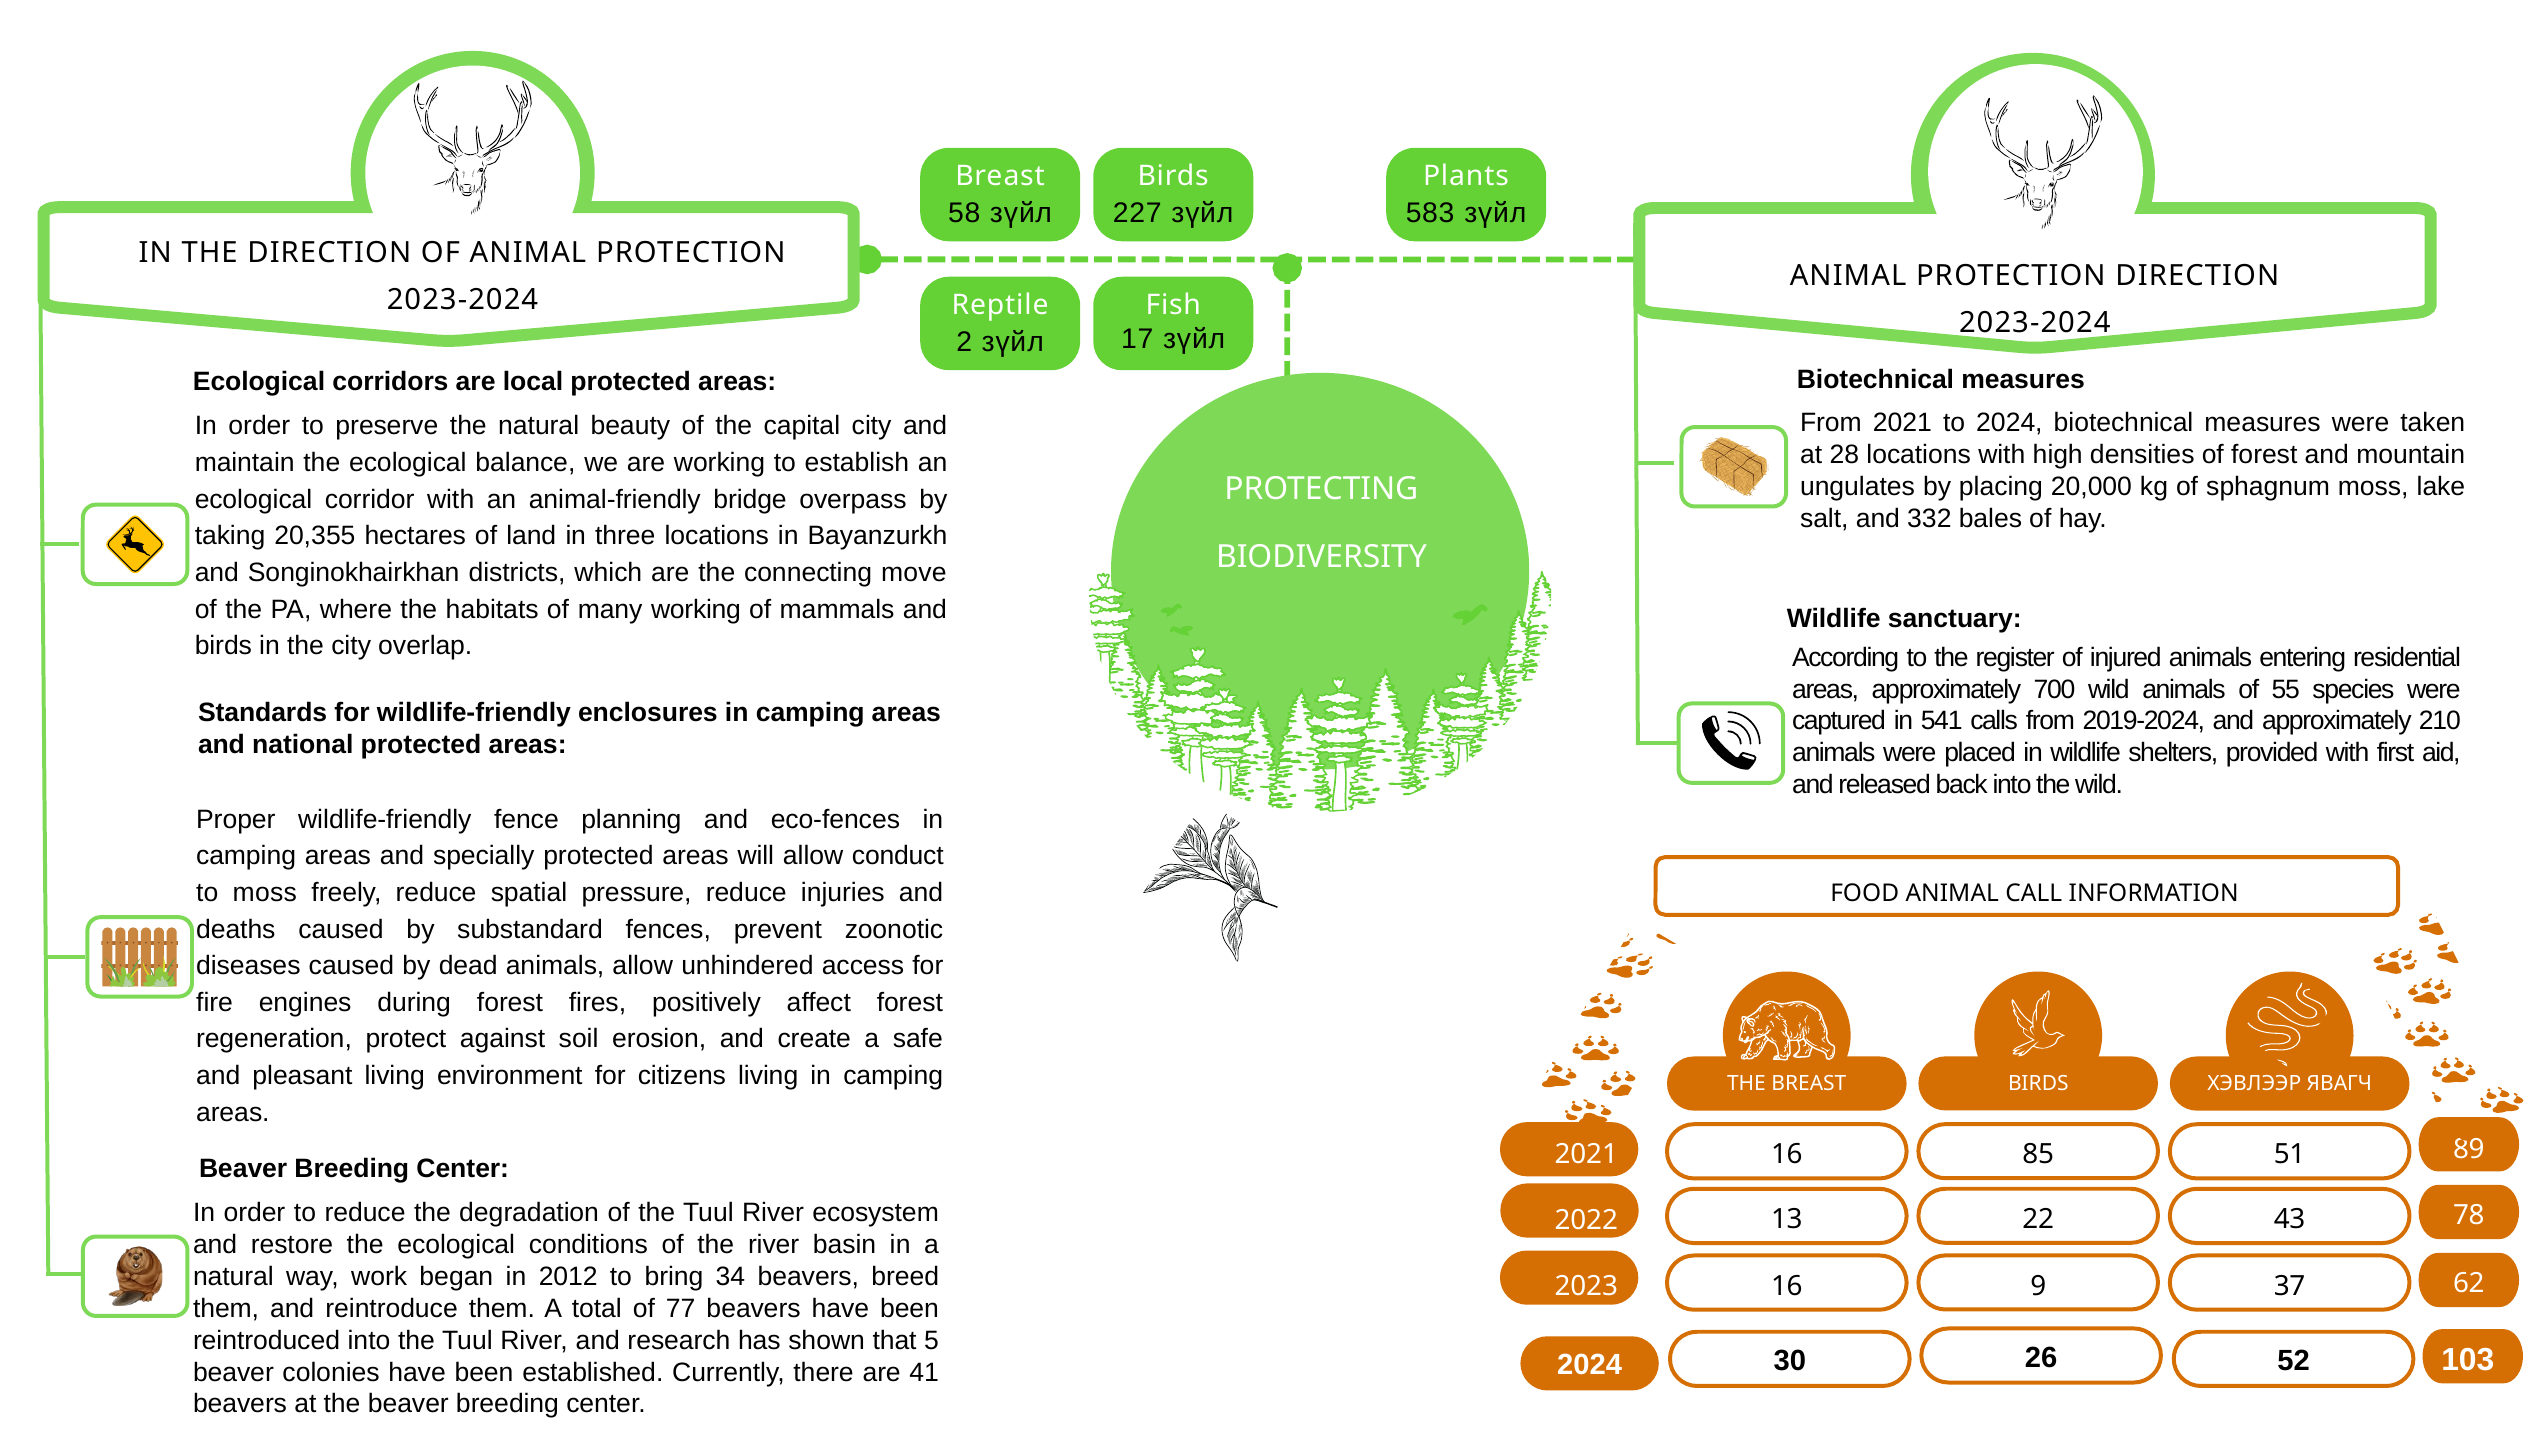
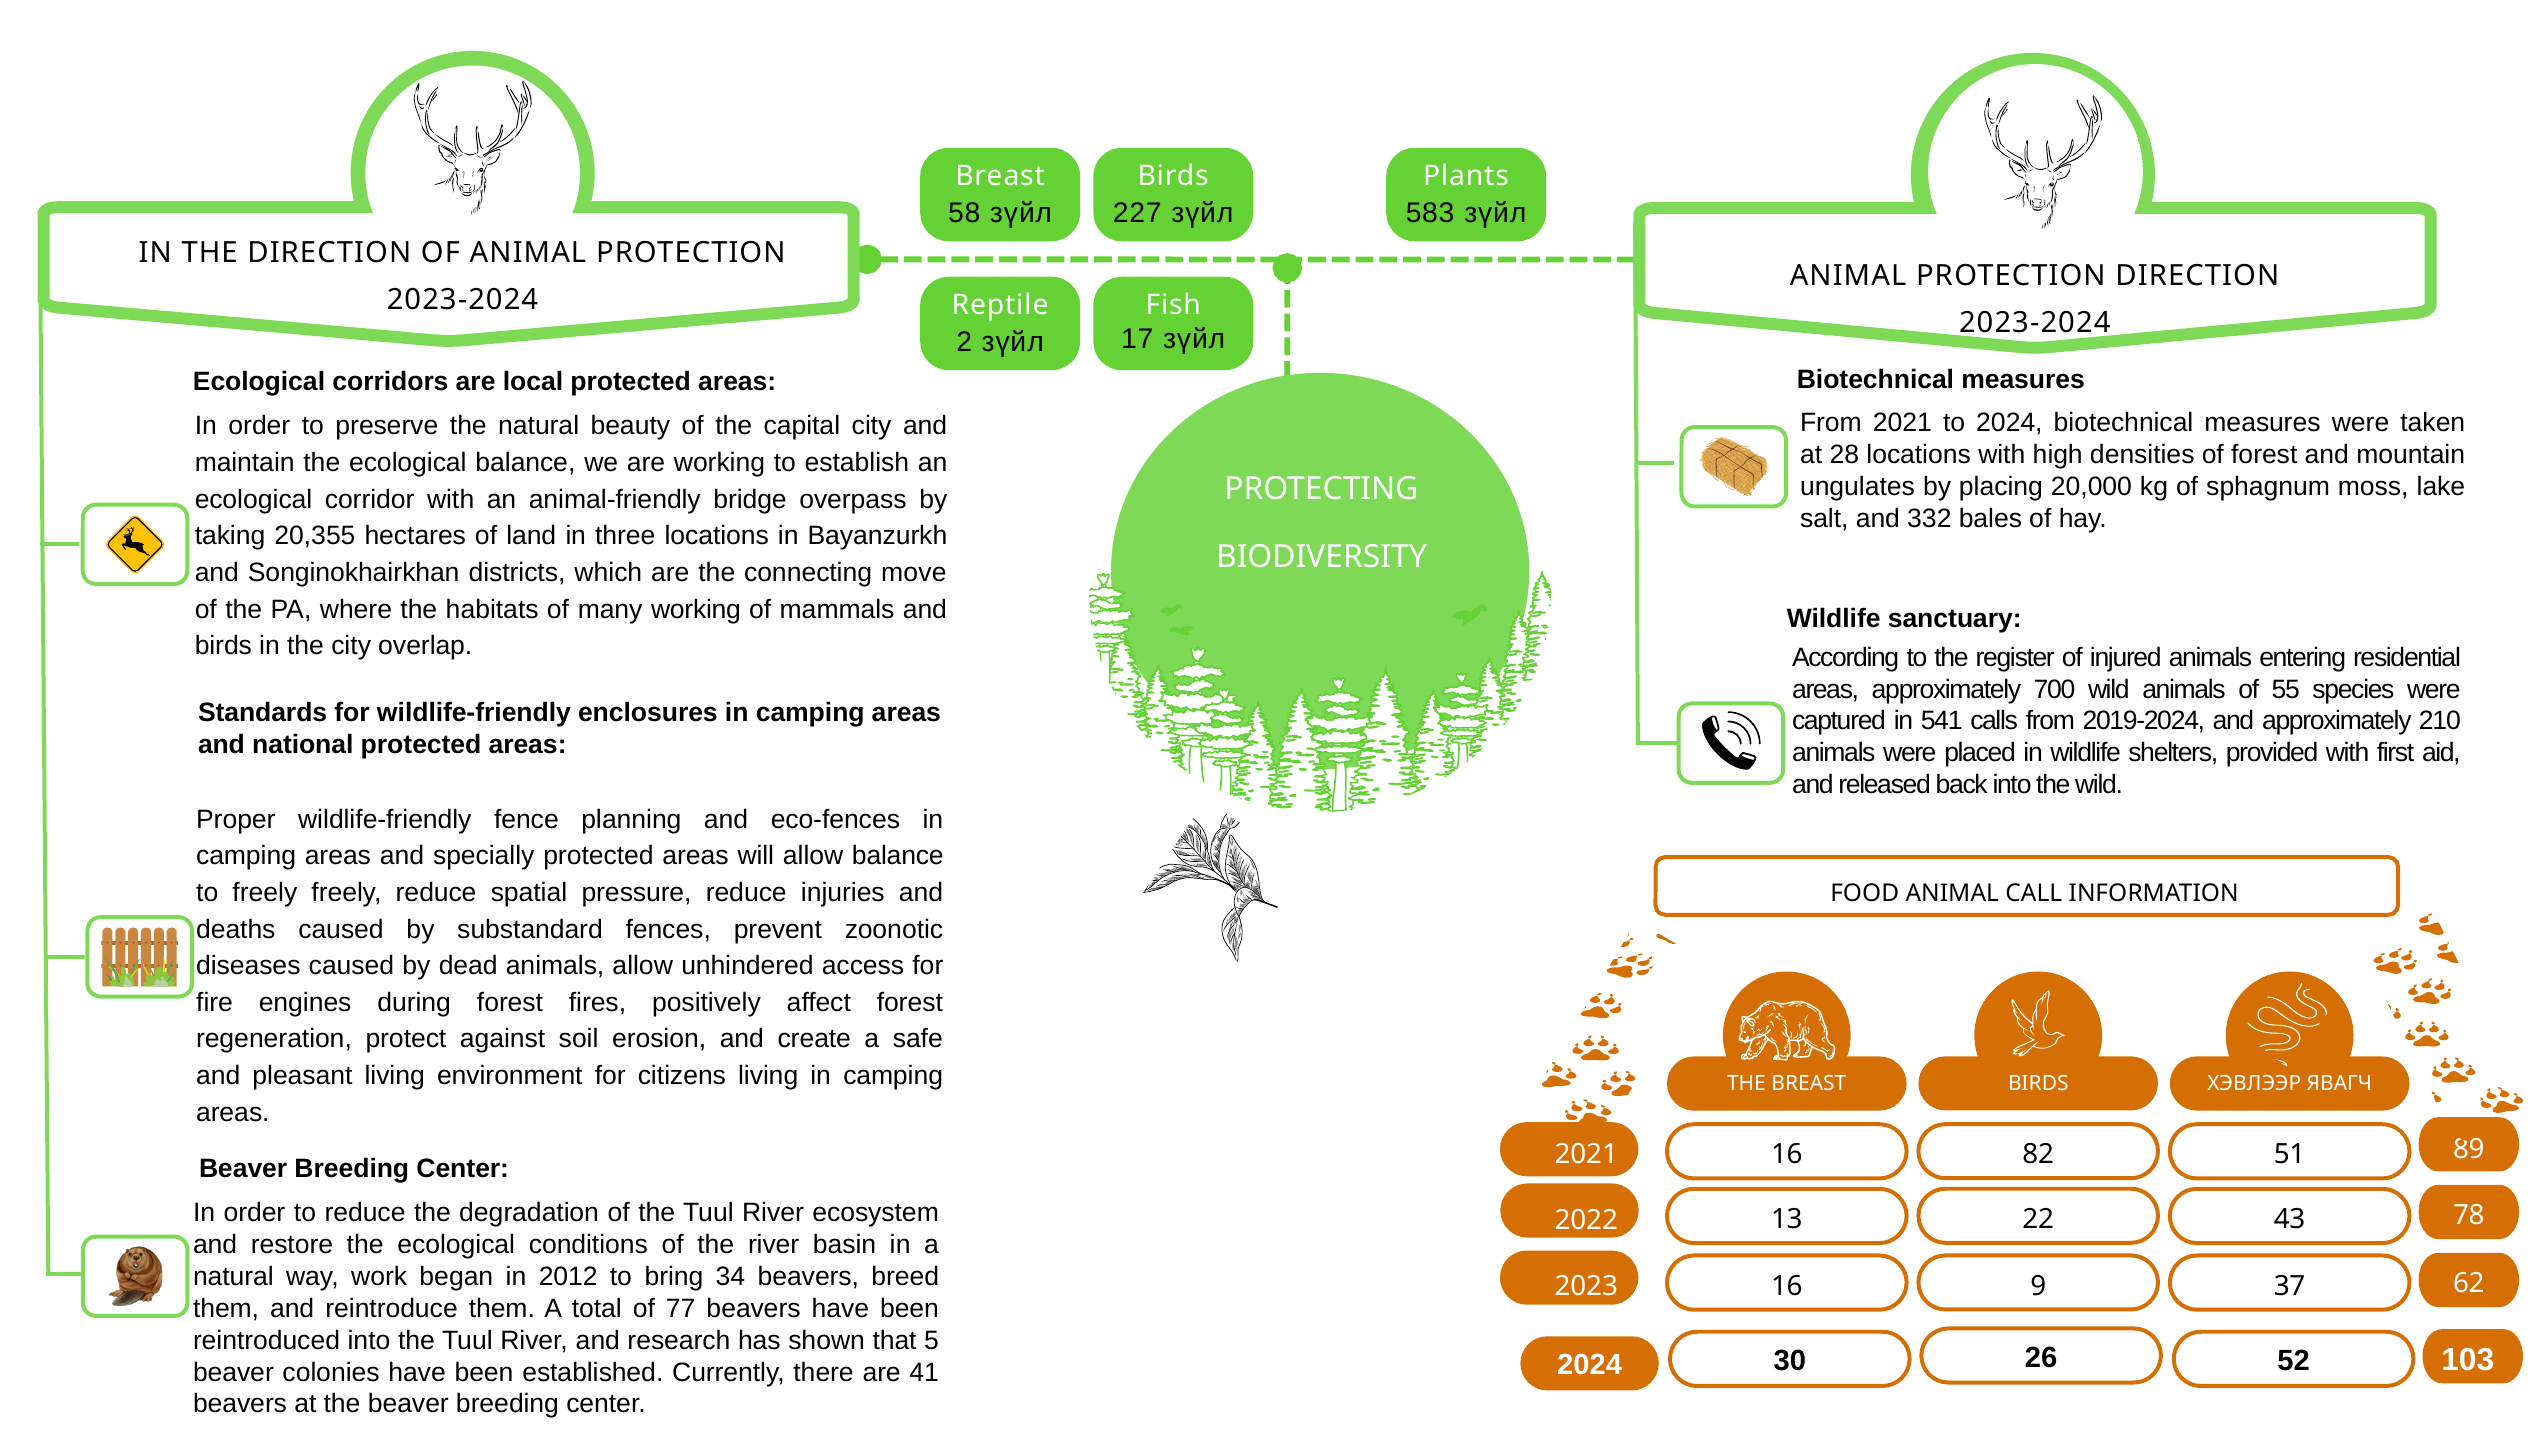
allow conduct: conduct -> balance (898, 856)
to moss: moss -> freely (265, 893)
85: 85 -> 82 (2038, 1155)
